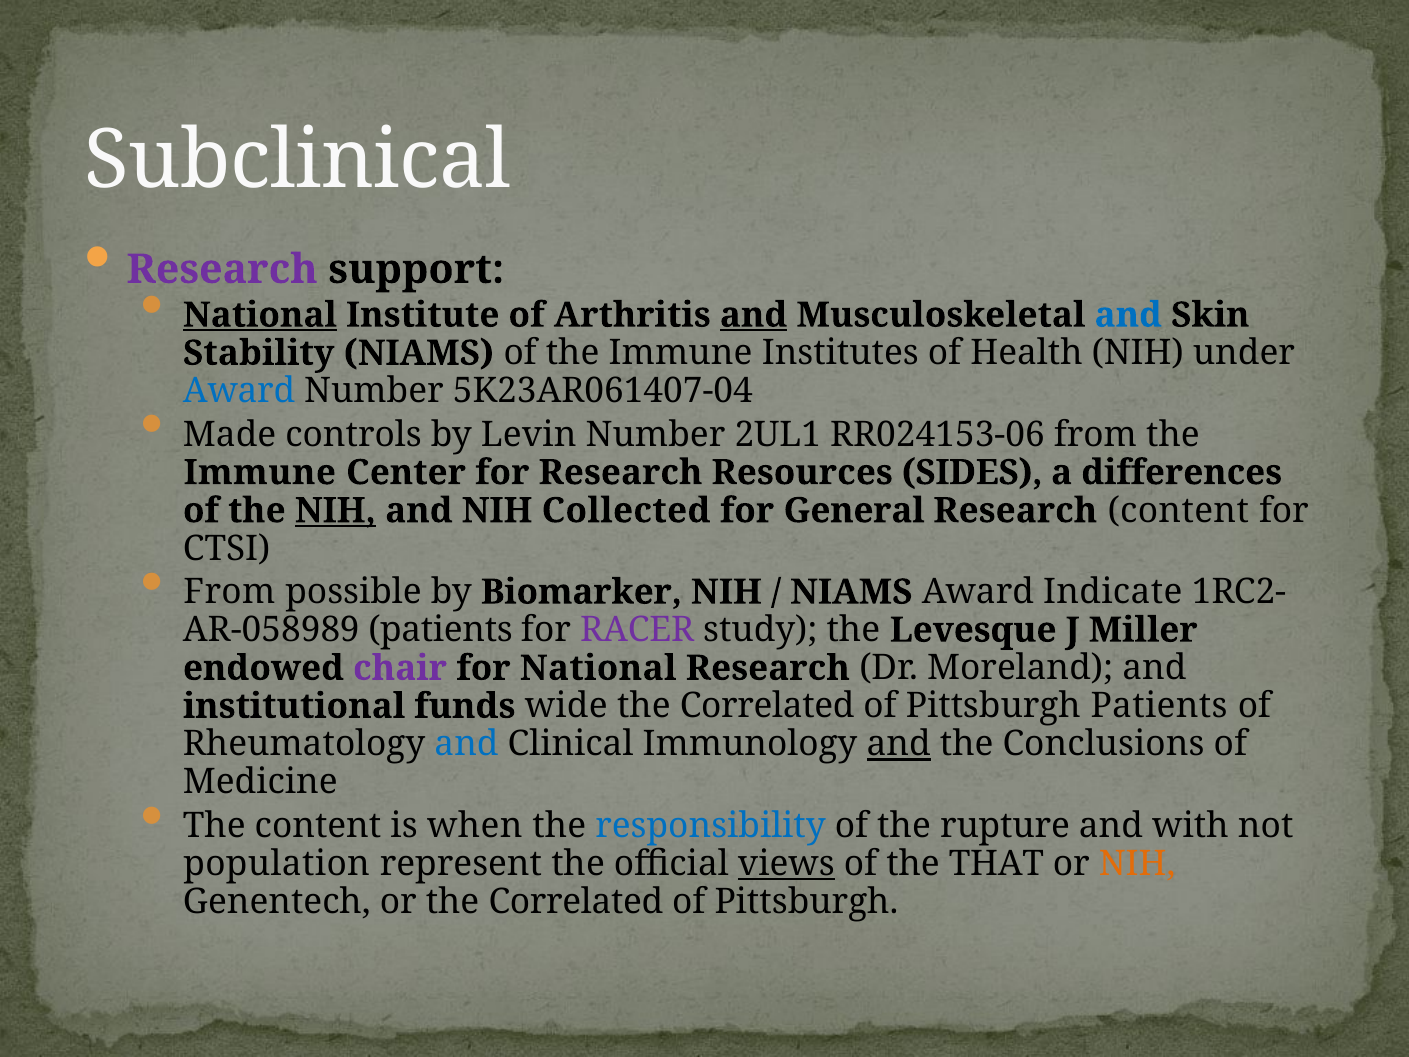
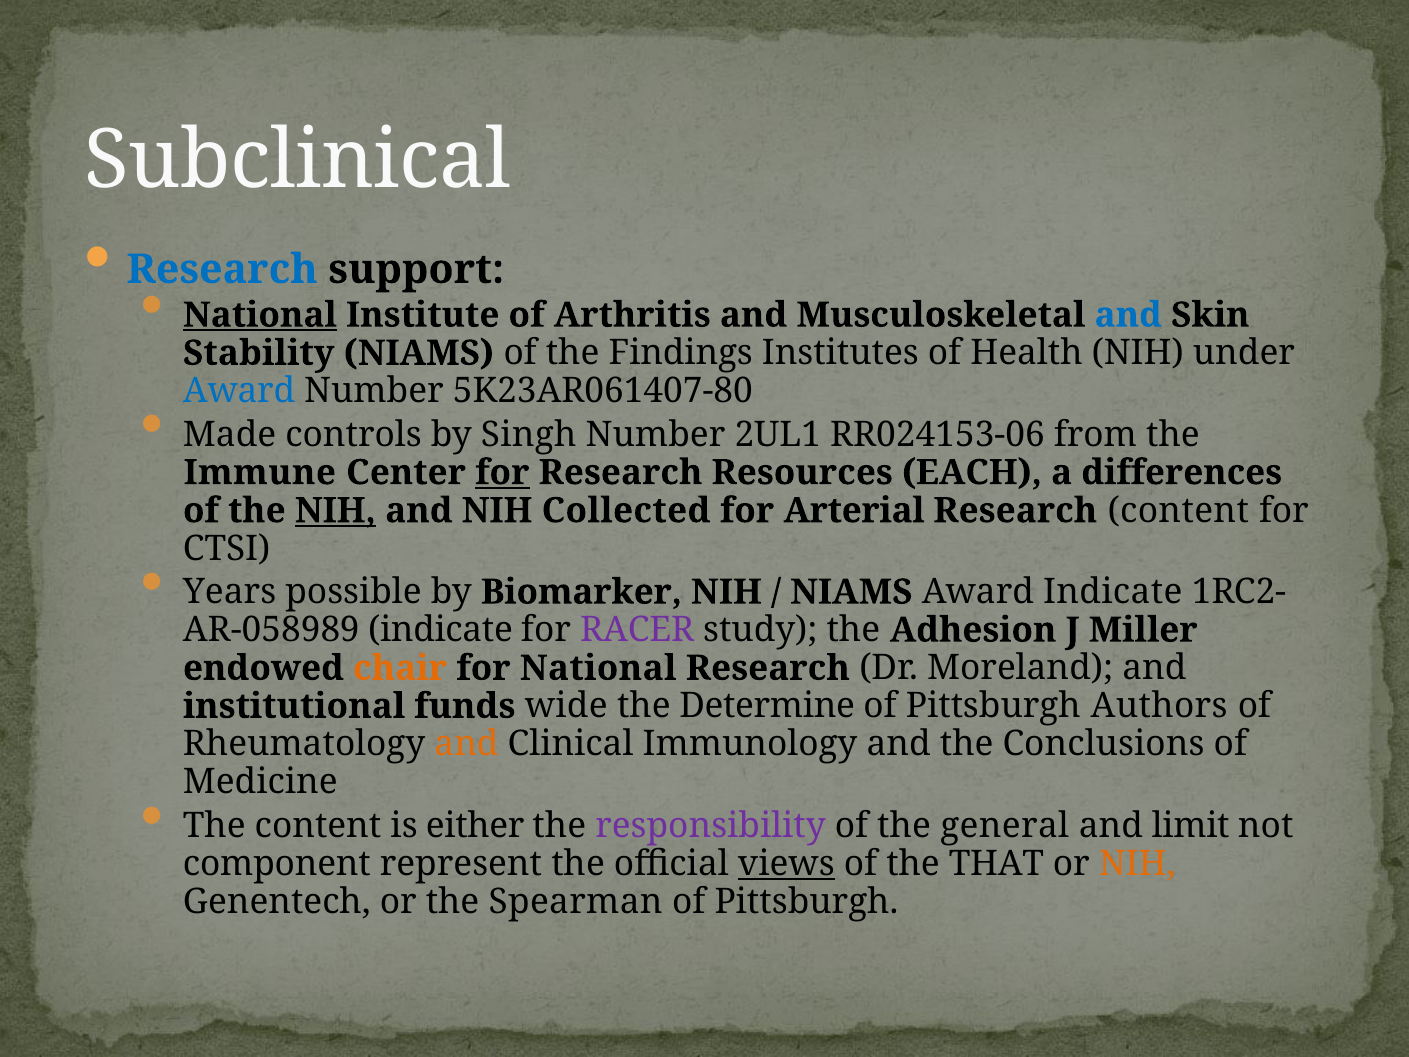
Research colour: purple -> blue (222, 269)
and underline: present -> none (754, 315)
of the Immune: Immune -> Findings (681, 353)
5K23AR061407-04: 5K23AR061407-04 -> 5K23AR061407-80 (603, 391)
Levin: Levin -> Singh (529, 434)
for underline: none -> present (502, 472)
SIDES: SIDES -> EACH (972, 472)
General: General -> Arterial (854, 511)
From: From -> Years (230, 592)
patients: patients -> indicate (441, 630)
Levesque: Levesque -> Adhesion (973, 630)
chair colour: purple -> orange (400, 668)
Correlated: Correlated -> Determine (767, 706)
Pittsburgh Patients: Patients -> Authors (1159, 706)
and colour: blue -> orange (467, 744)
and underline: present -> none (899, 744)
when: when -> either (475, 826)
responsibility colour: blue -> purple (711, 826)
rupture: rupture -> general (1005, 826)
with: with -> limit (1191, 826)
population: population -> component (277, 864)
or the Correlated: Correlated -> Spearman (576, 902)
